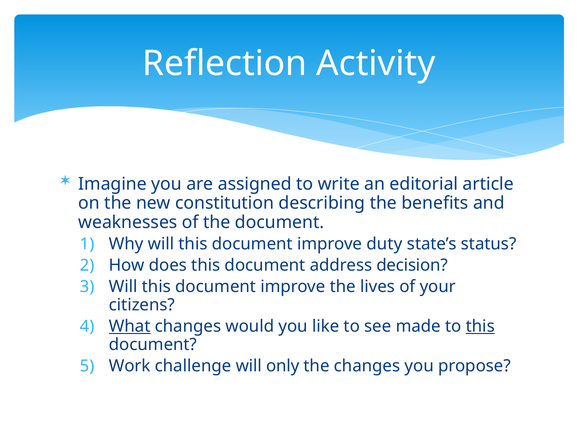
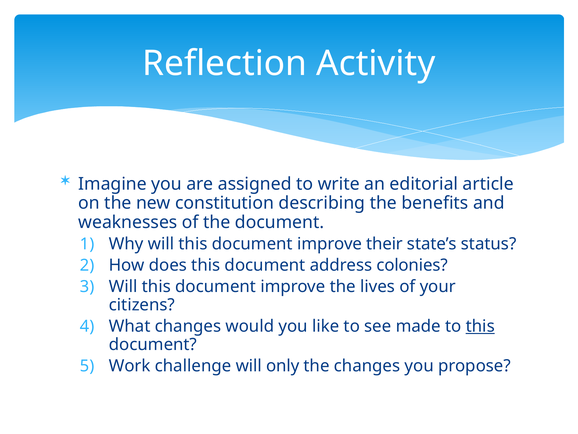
duty: duty -> their (385, 244)
decision: decision -> colonies (412, 265)
What underline: present -> none (130, 326)
